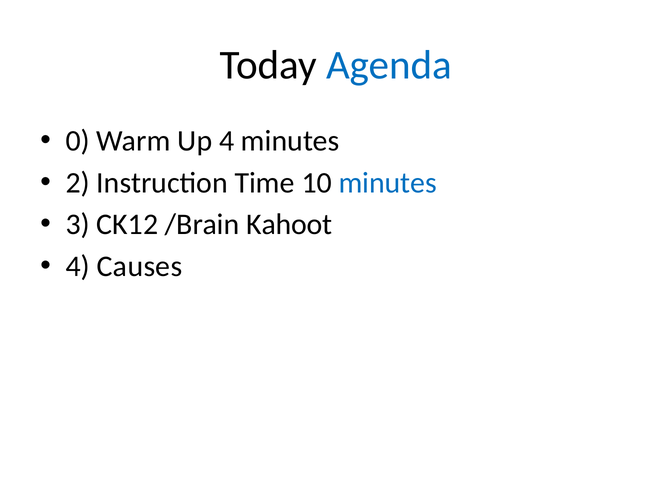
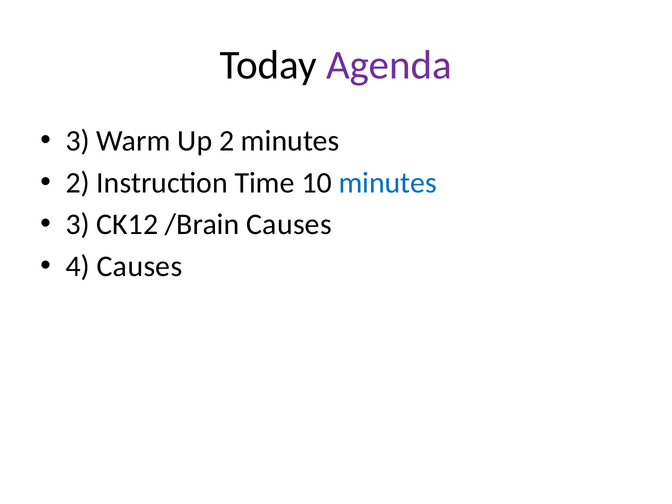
Agenda colour: blue -> purple (389, 65)
0: 0 -> 3 (78, 141)
Up 4: 4 -> 2 (227, 141)
/Brain Kahoot: Kahoot -> Causes (289, 225)
